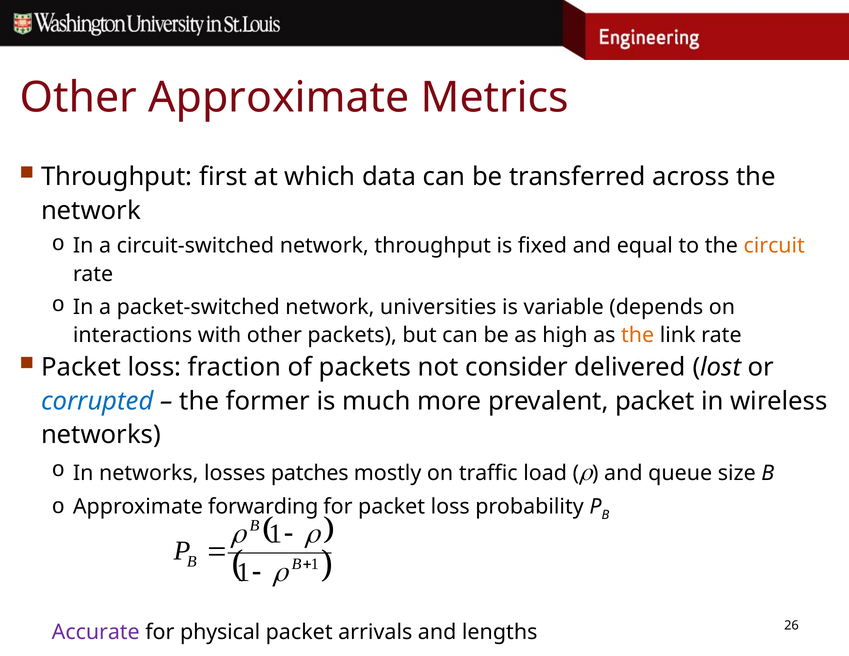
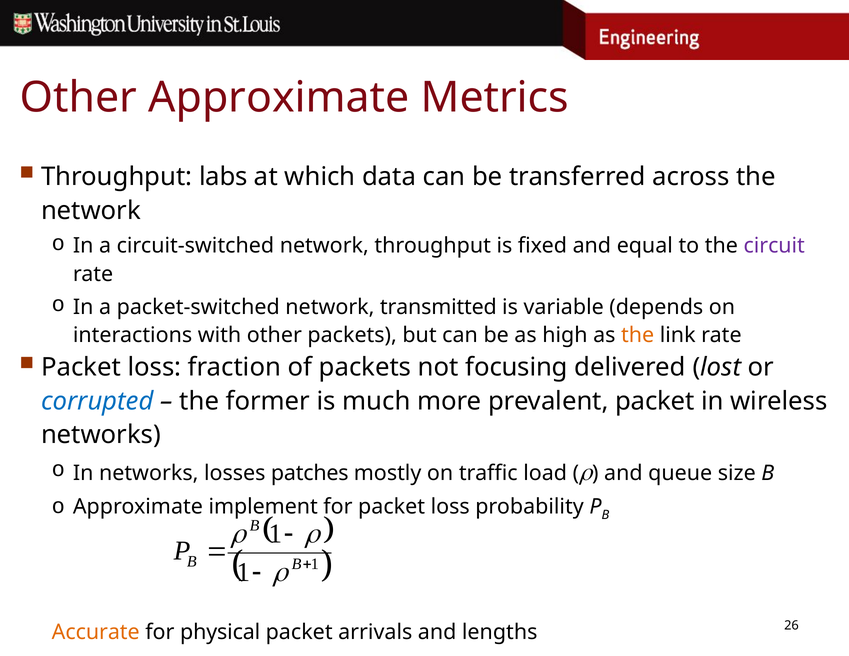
first: first -> labs (223, 177)
circuit colour: orange -> purple (774, 246)
universities: universities -> transmitted (438, 307)
consider: consider -> focusing (517, 367)
forwarding: forwarding -> implement (263, 507)
Accurate colour: purple -> orange (96, 632)
